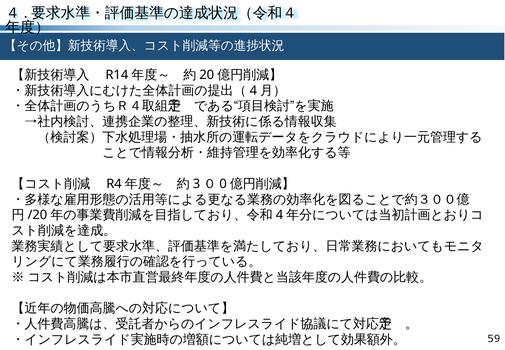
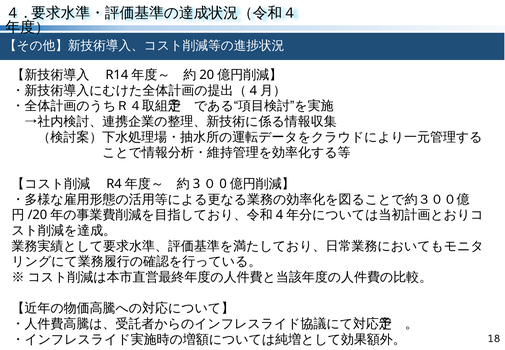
59: 59 -> 18 (494, 338)
